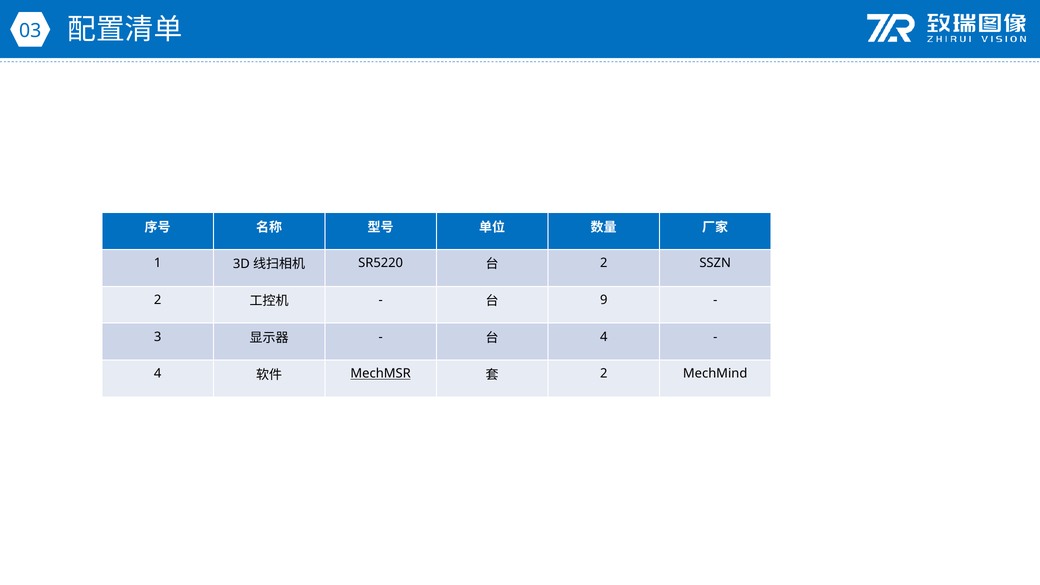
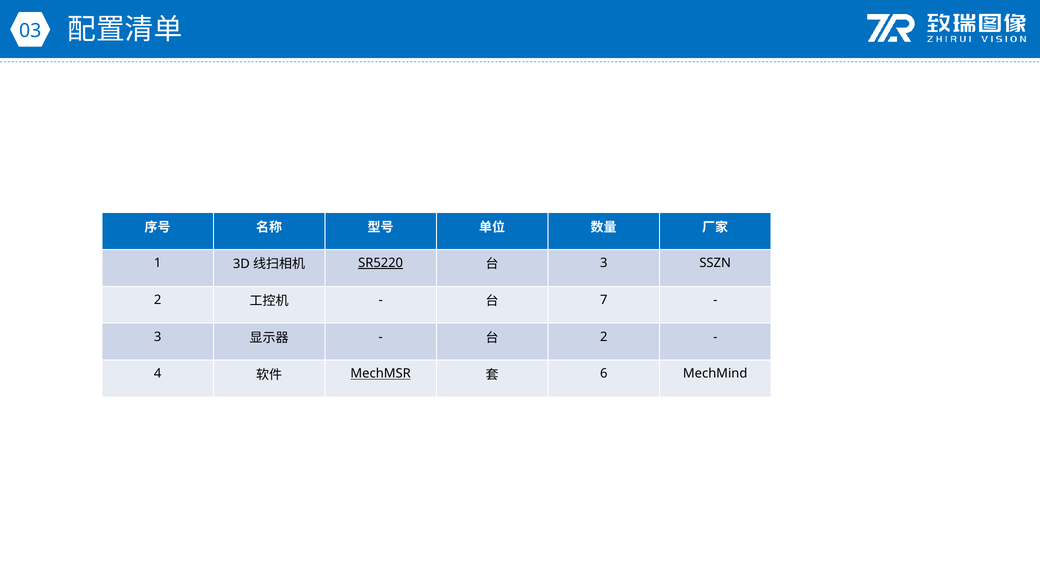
SR5220 underline: none -> present (381, 263)
2: 2 -> 3 (604, 263)
9: 9 -> 7 (604, 300)
4: 4 -> 2 (604, 337)
2: 2 -> 6 (604, 374)
